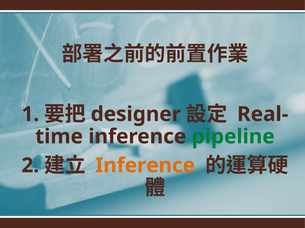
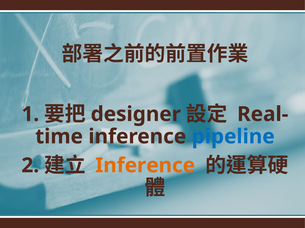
pipeline colour: green -> blue (233, 137)
